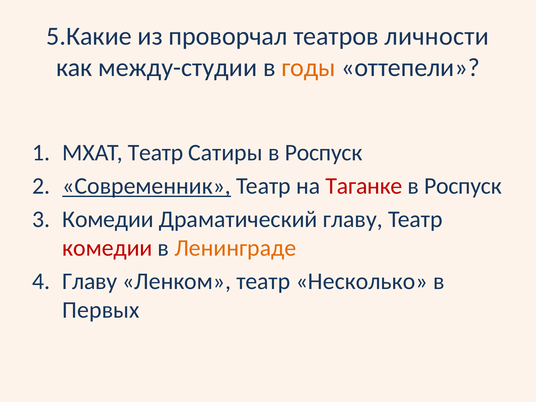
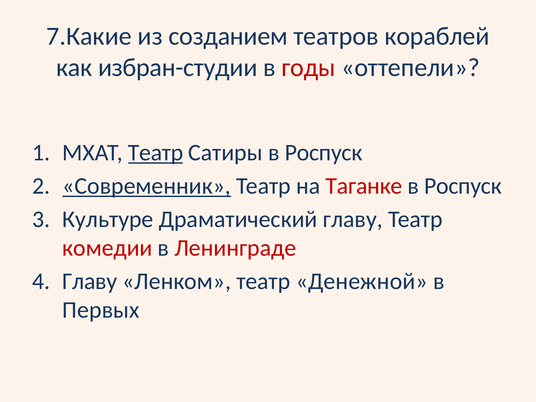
5.Какие: 5.Какие -> 7.Какие (89, 36)
проворчал: проворчал -> созданием (228, 36)
личности: личности -> кораблей (437, 36)
между-студии: между-студии -> избран-студии (178, 67)
годы colour: orange -> red (308, 67)
Театр underline: none -> present (156, 153)
Комедии: Комедии -> Культуре (108, 219)
Ленинграде colour: orange -> red (235, 248)
Несколько: Несколько -> Денежной (362, 281)
